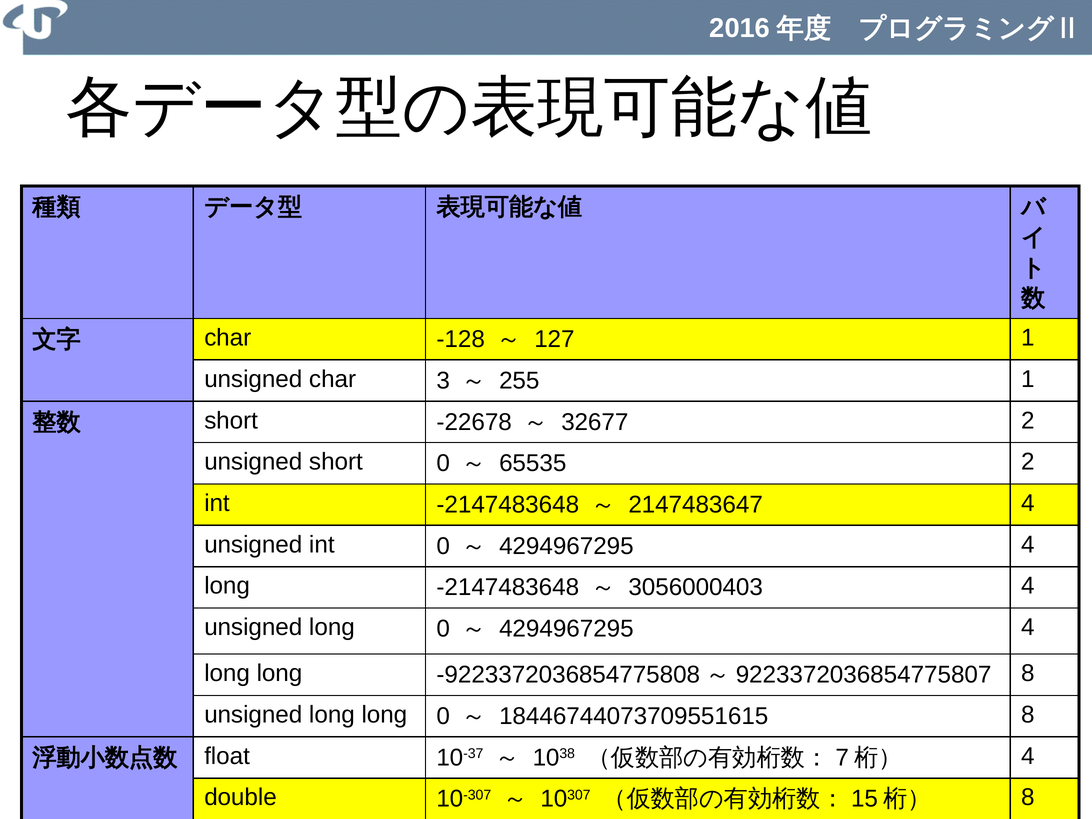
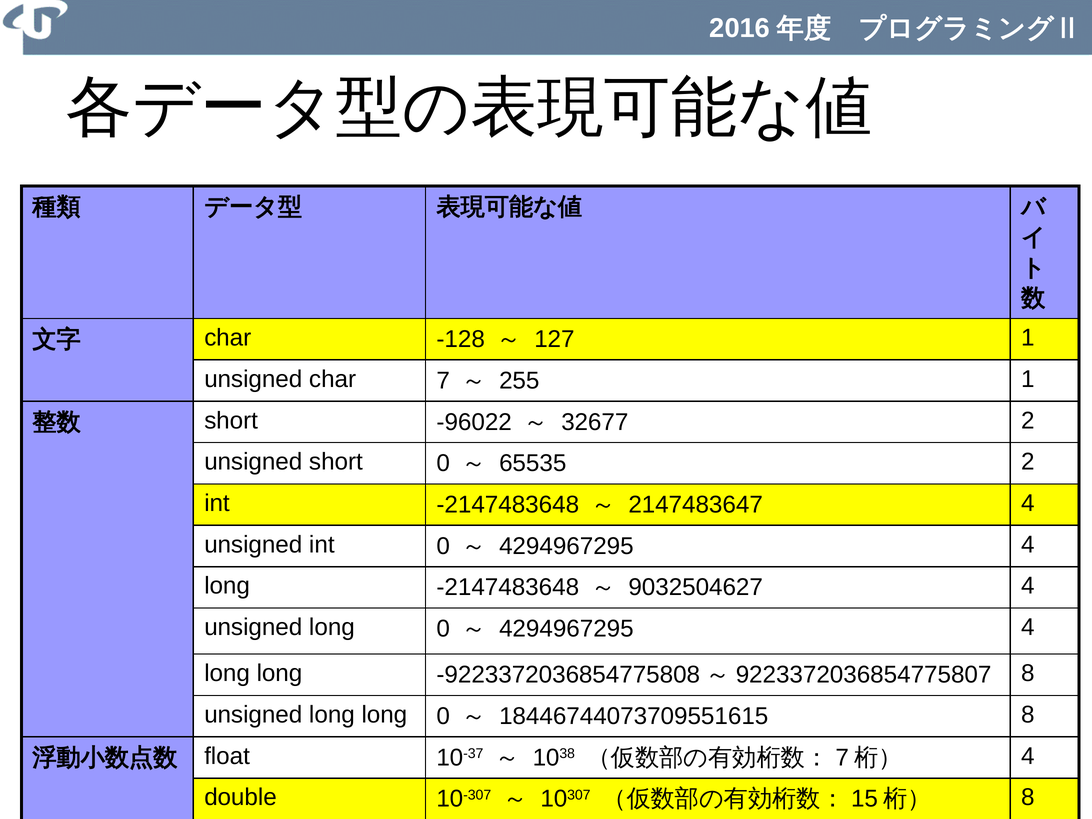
3: 3 -> 7 (443, 381)
-22678: -22678 -> -96022 (474, 422)
3056000403: 3056000403 -> 9032504627 (696, 587)
